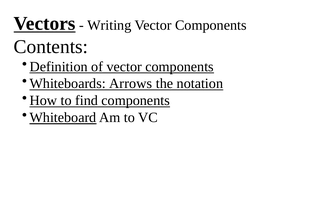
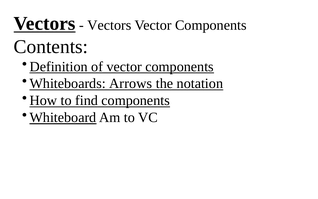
Writing: Writing -> Vectors (109, 25)
